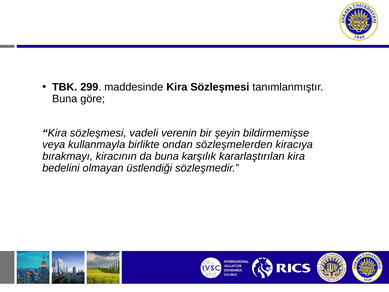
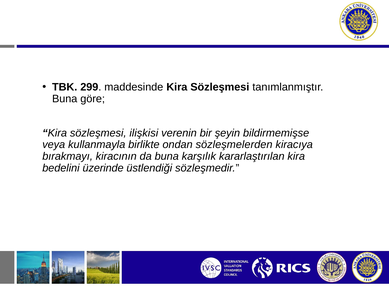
vadeli: vadeli -> ilişkisi (144, 133)
olmayan: olmayan -> üzerinde (103, 168)
